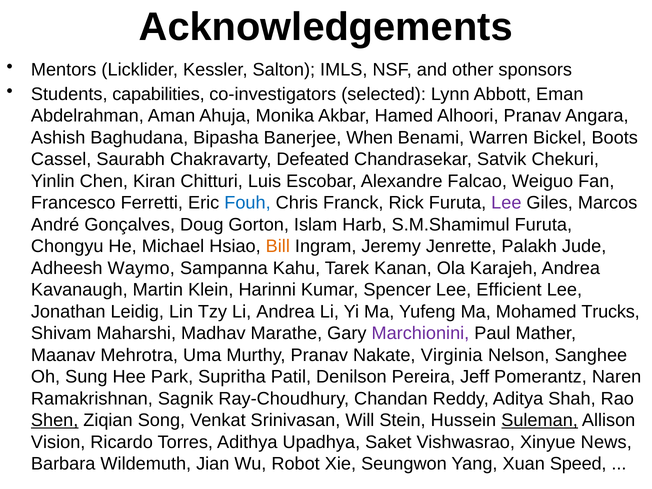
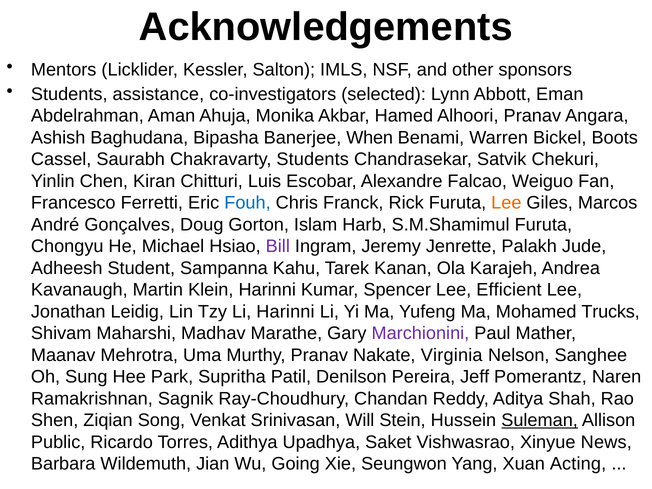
capabilities: capabilities -> assistance (158, 94)
Chakravarty Defeated: Defeated -> Students (313, 159)
Lee colour: purple -> orange (506, 203)
Bill colour: orange -> purple (278, 246)
Waymo: Waymo -> Student (141, 268)
Li Andrea: Andrea -> Harinni (285, 312)
Shen underline: present -> none (55, 420)
Vision: Vision -> Public (58, 442)
Robot: Robot -> Going (296, 464)
Speed: Speed -> Acting (578, 464)
